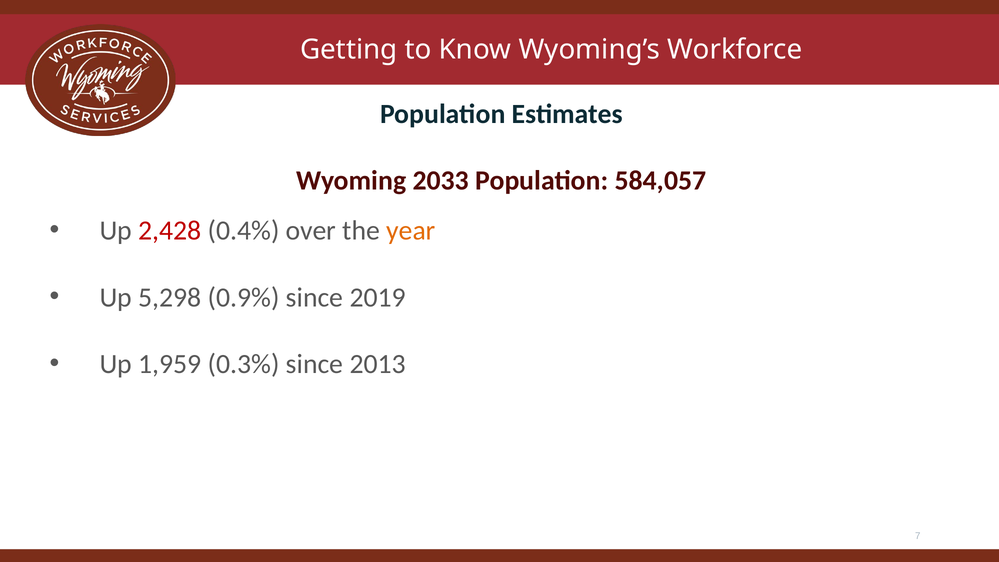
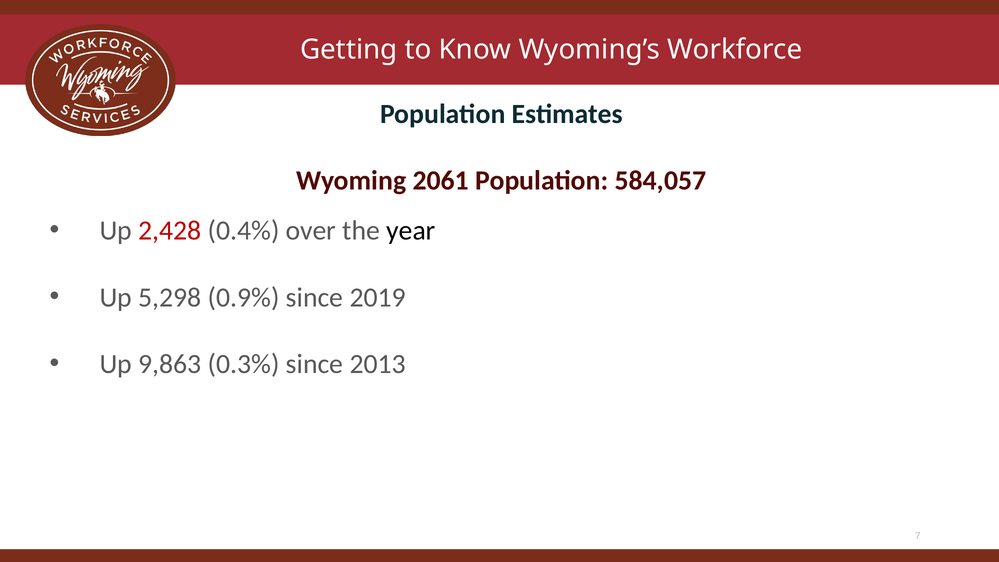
2033: 2033 -> 2061 (441, 181)
year colour: orange -> black (411, 231)
1,959: 1,959 -> 9,863 (170, 364)
